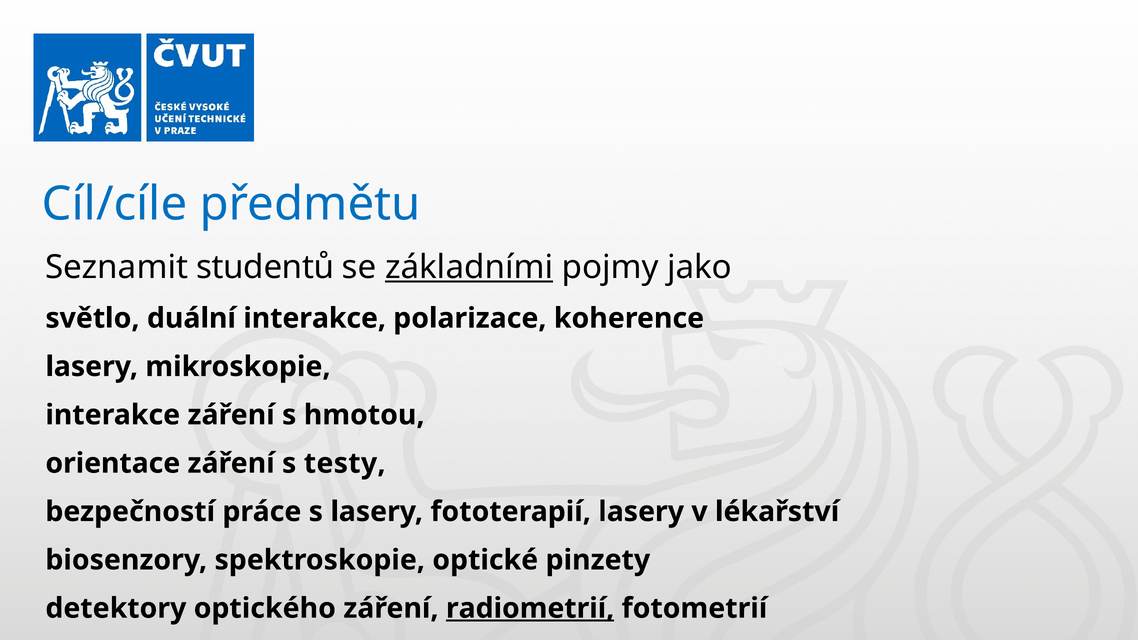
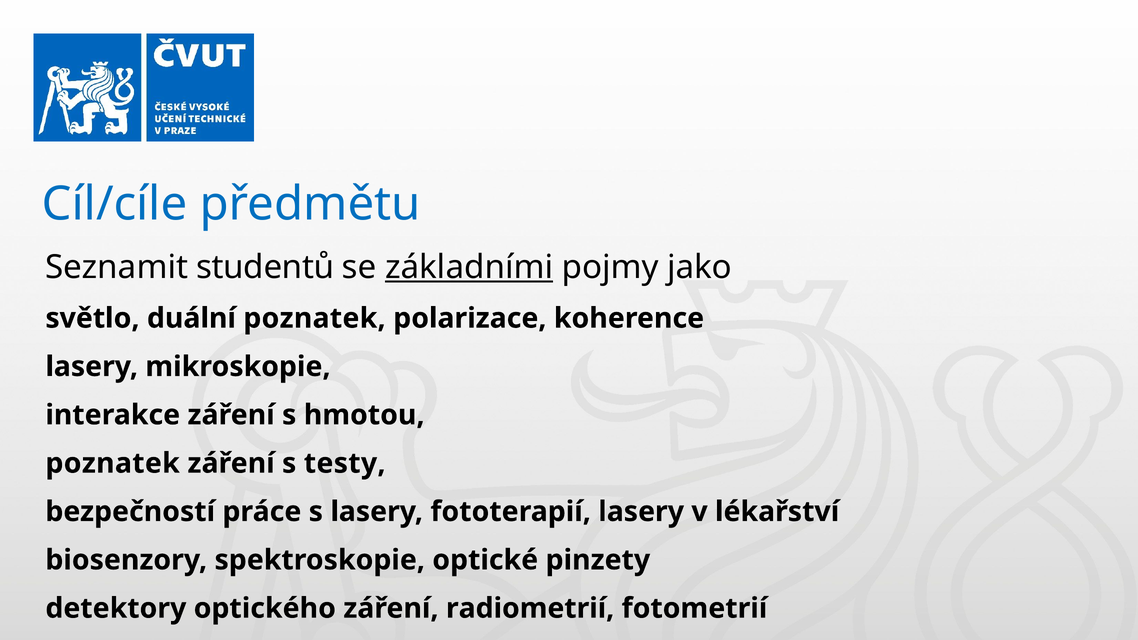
duální interakce: interakce -> poznatek (314, 318)
orientace: orientace -> poznatek (113, 463)
radiometrií underline: present -> none (530, 608)
